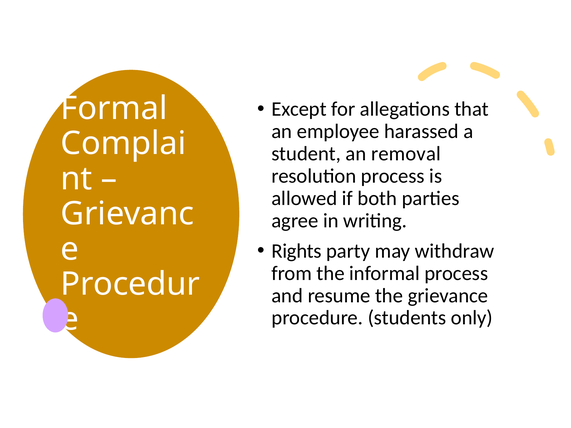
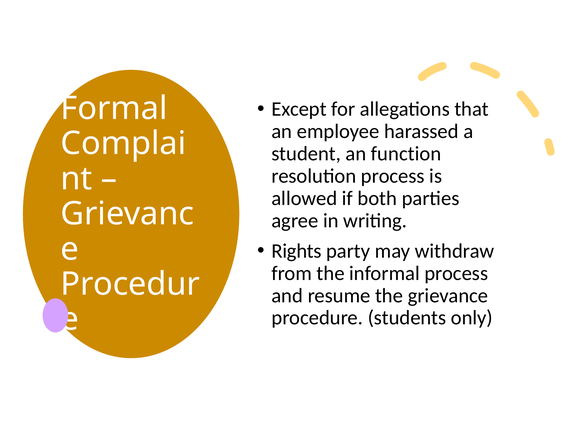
removal: removal -> function (406, 154)
